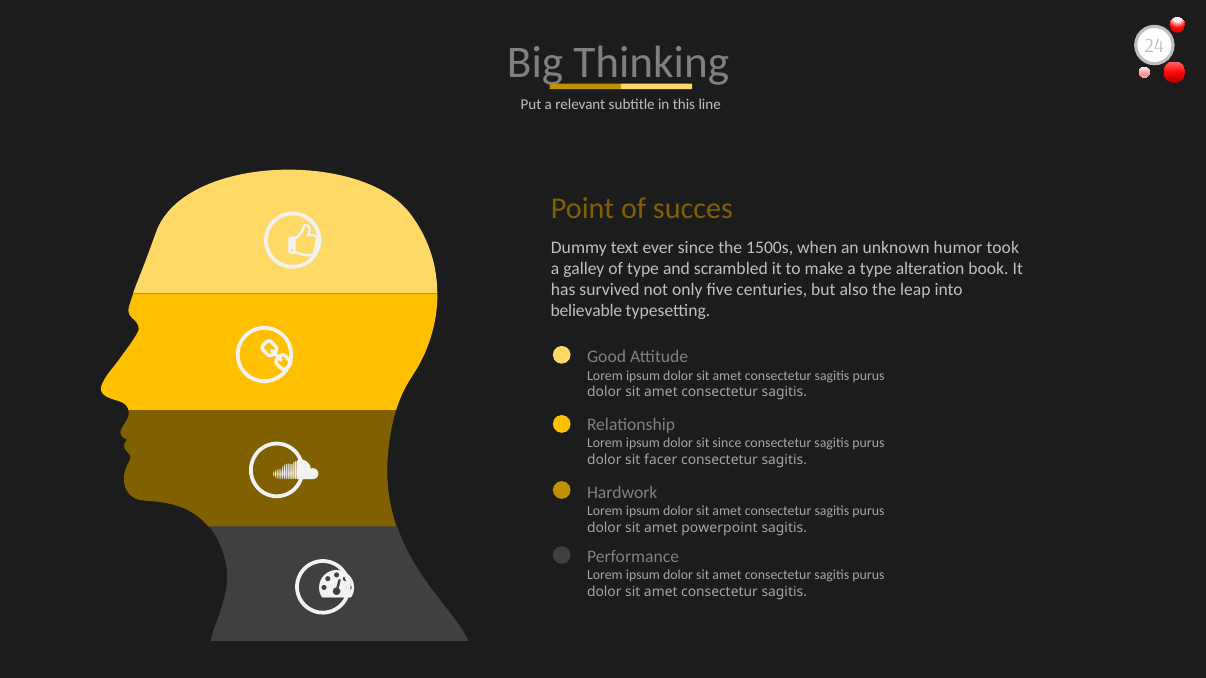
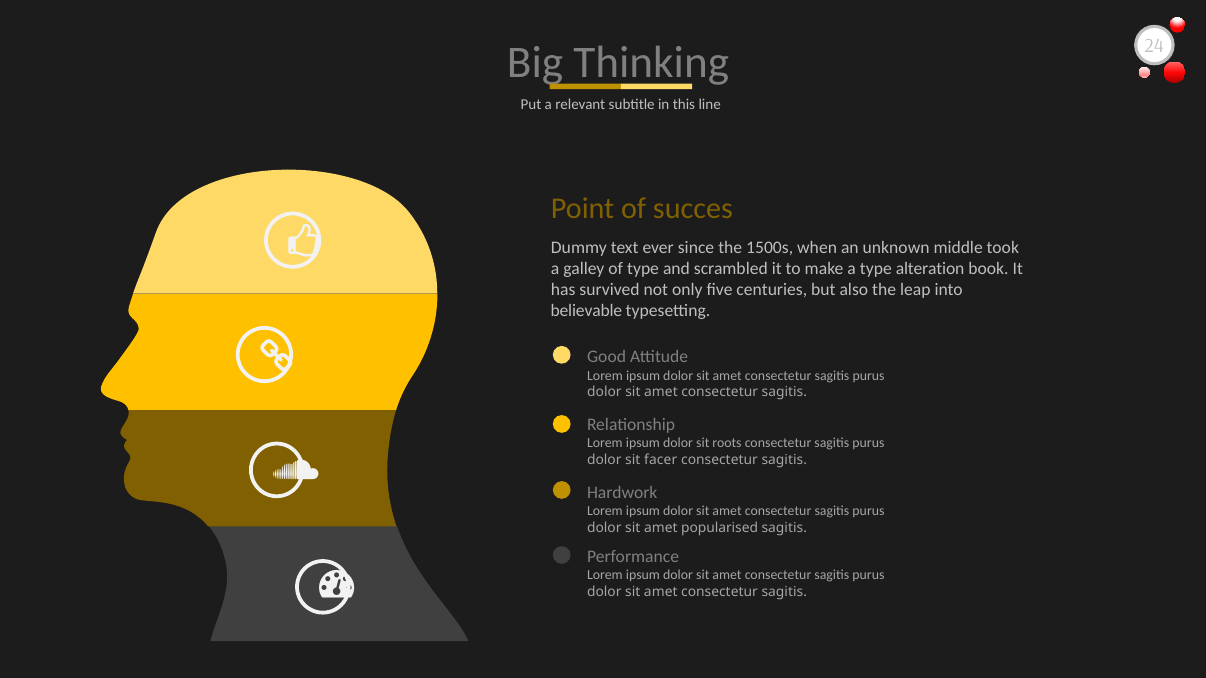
humor: humor -> middle (958, 248)
sit since: since -> roots (727, 443)
powerpoint: powerpoint -> popularised (720, 528)
